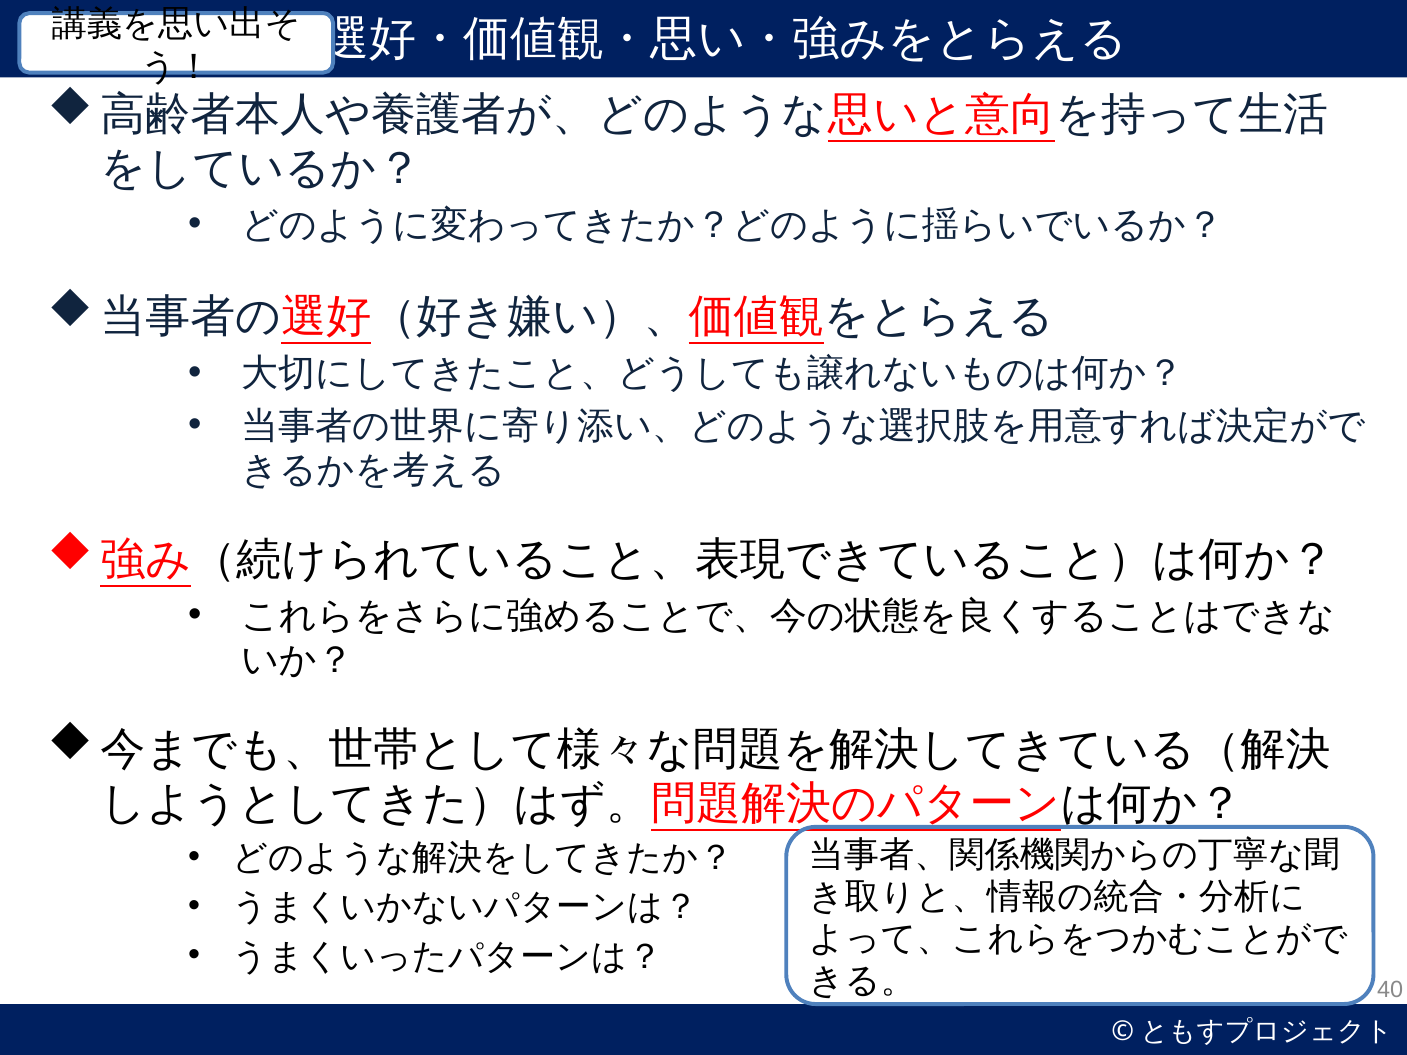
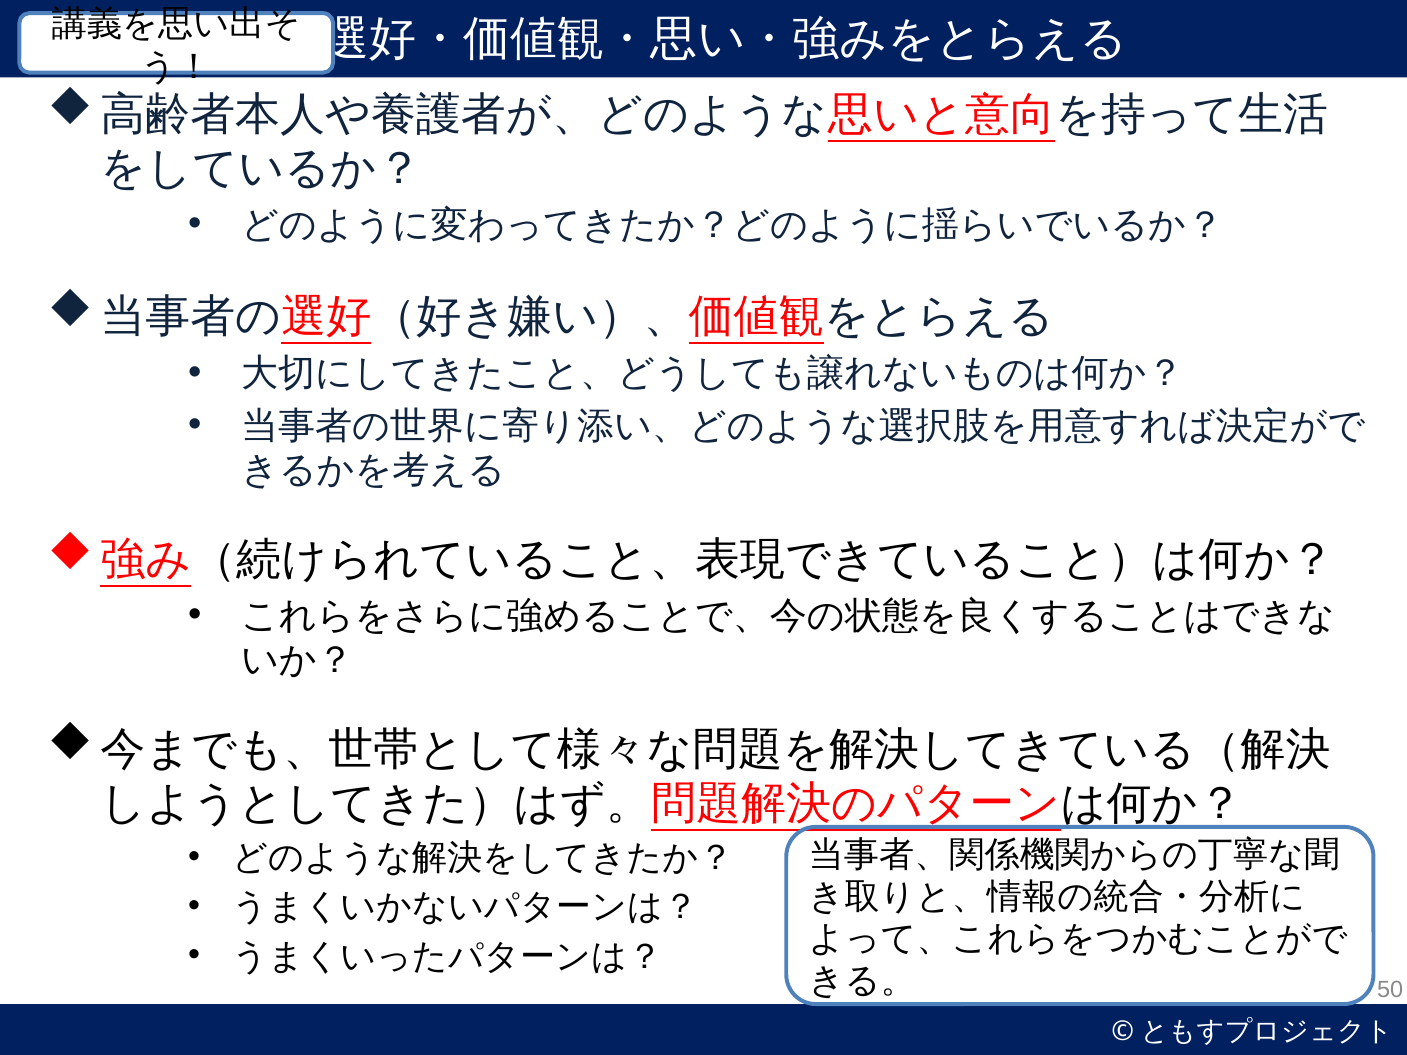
40: 40 -> 50 (1390, 990)
